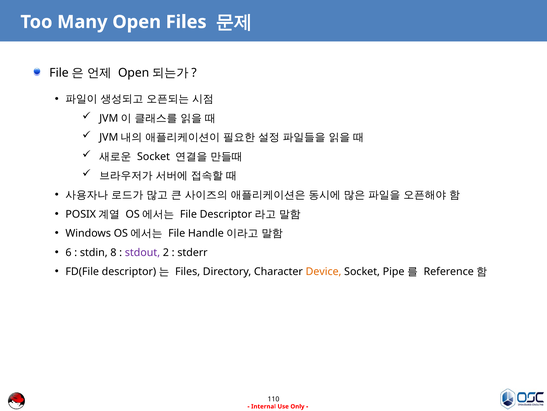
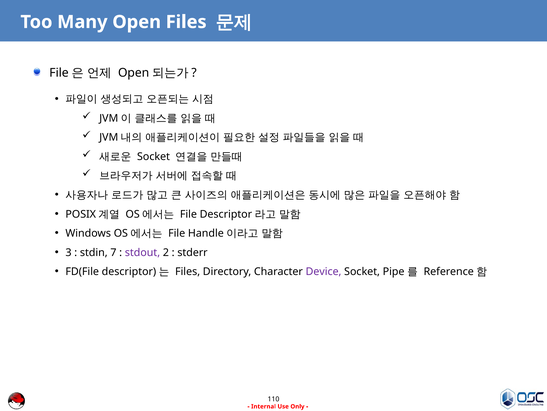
6: 6 -> 3 (69, 252)
8: 8 -> 7 (113, 252)
Device colour: orange -> purple (324, 271)
